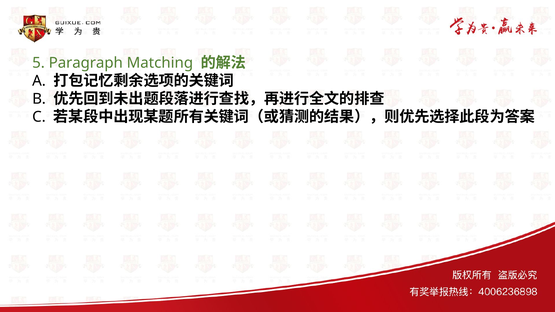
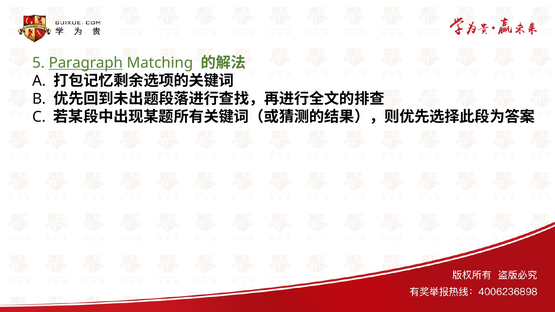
Paragraph underline: none -> present (86, 63)
